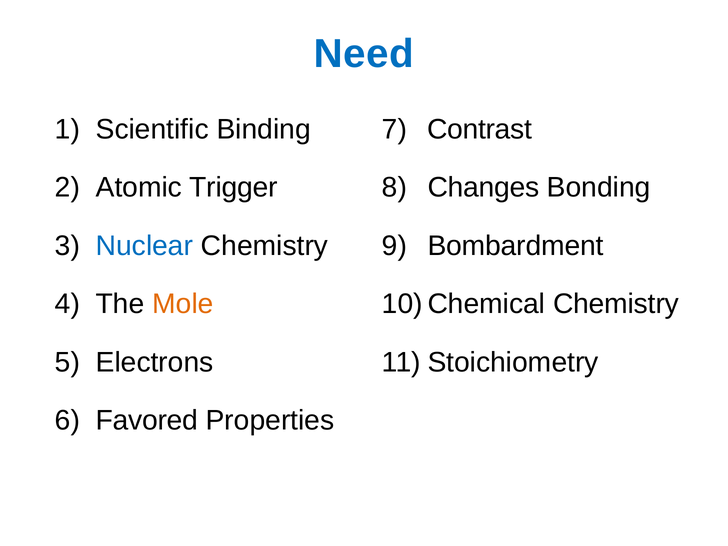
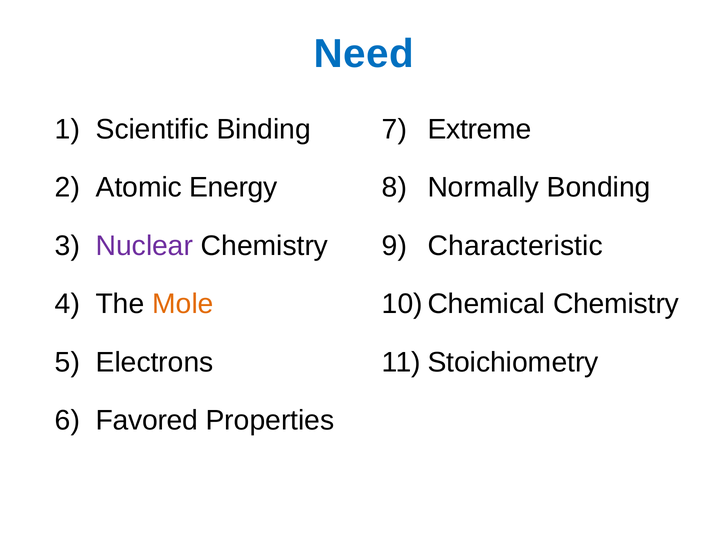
Contrast: Contrast -> Extreme (479, 129)
Trigger: Trigger -> Energy (233, 187)
Changes: Changes -> Normally (483, 187)
Nuclear colour: blue -> purple (144, 246)
Bombardment: Bombardment -> Characteristic (515, 246)
